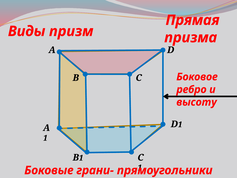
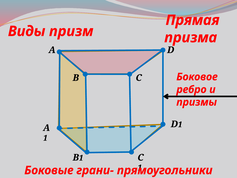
высоту: высоту -> призмы (197, 102)
